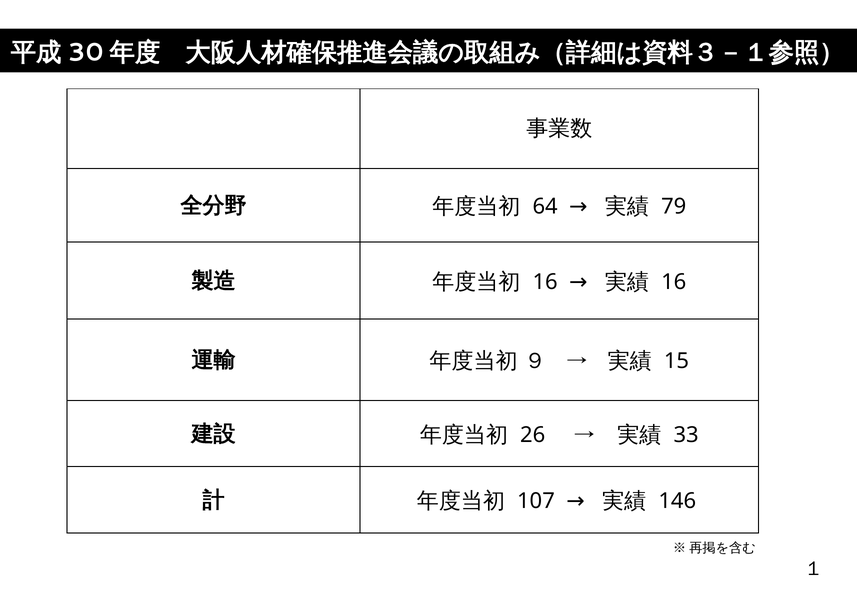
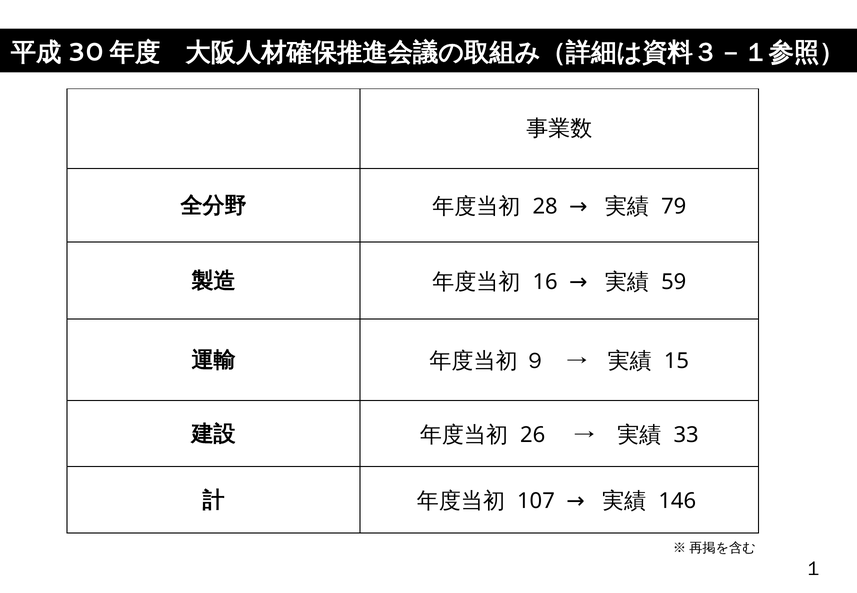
64: 64 -> 28 (545, 207)
16: 16 -> 59 (674, 282)
